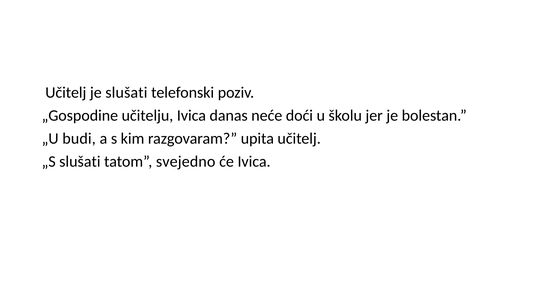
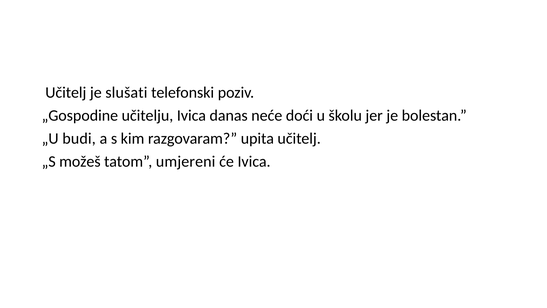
„S slušati: slušati -> možeš (80, 161)
svejedno: svejedno -> umjereni (186, 161)
